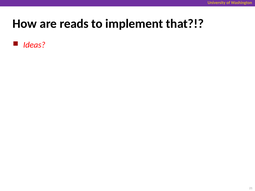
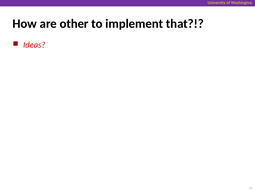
reads: reads -> other (74, 24)
